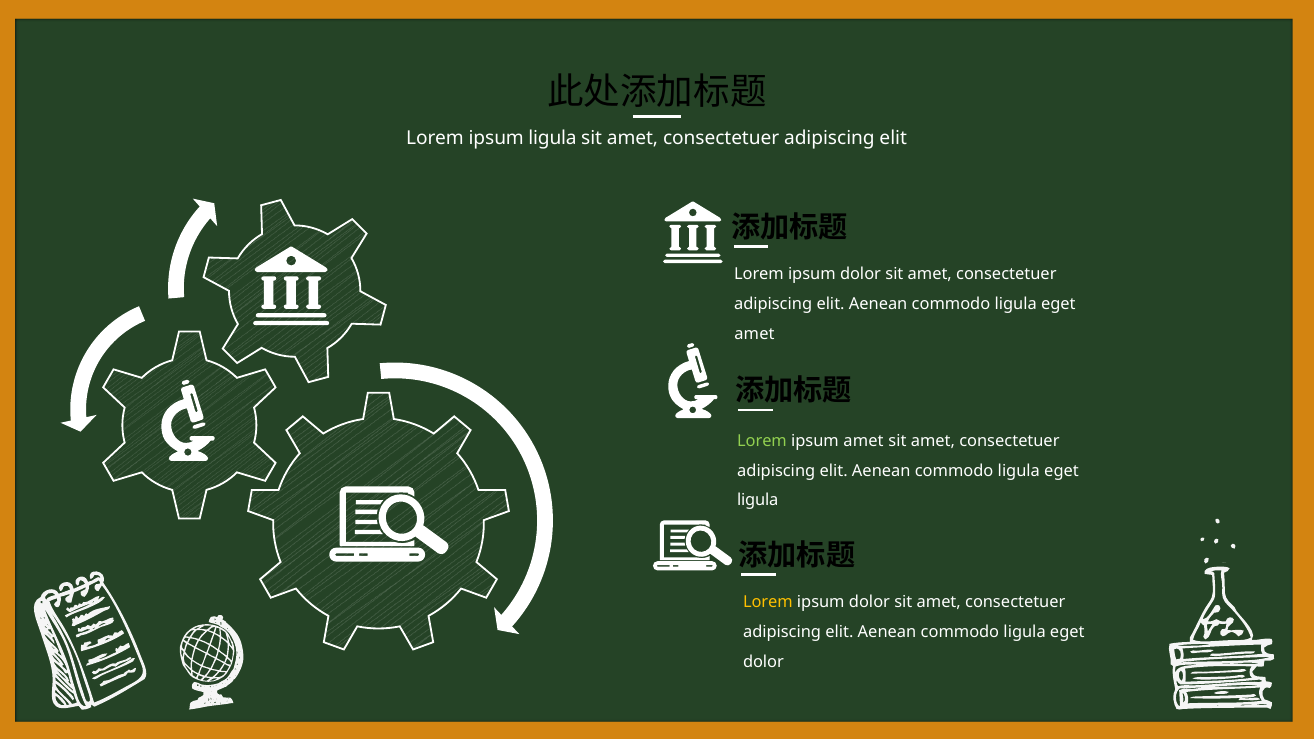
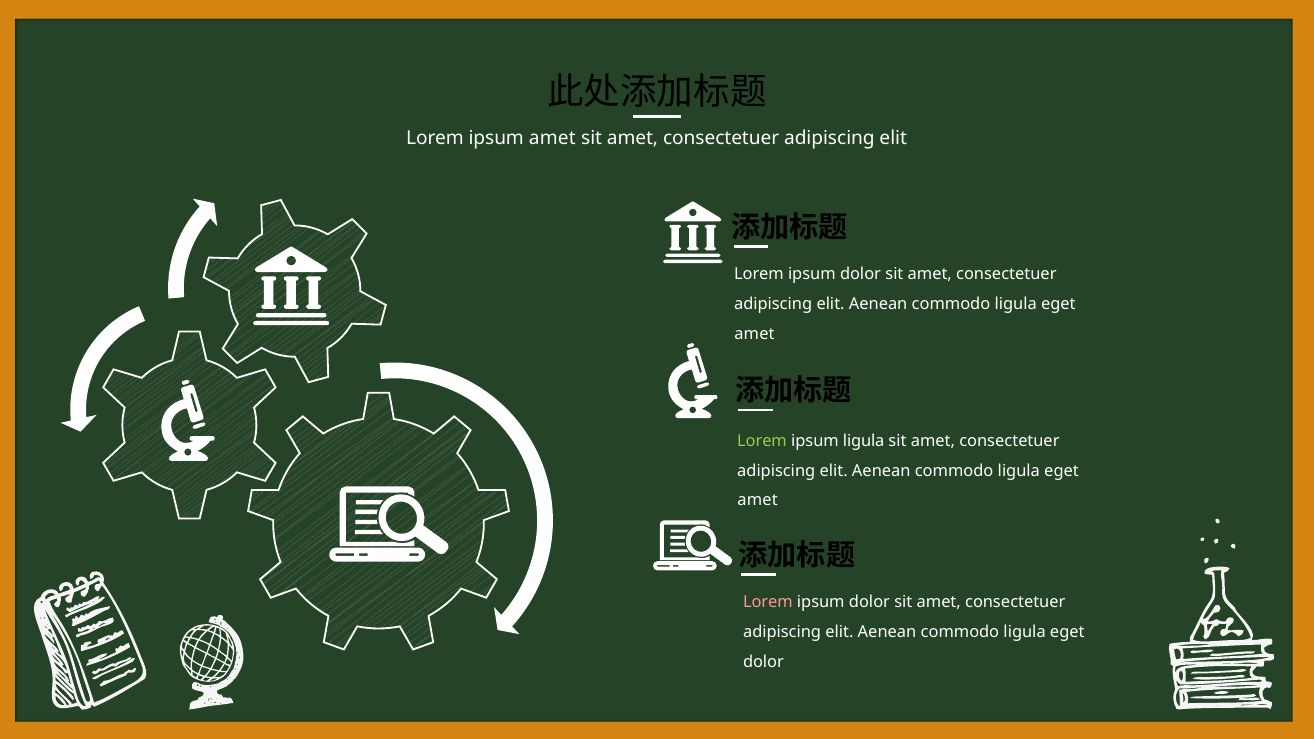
ipsum ligula: ligula -> amet (552, 138)
ipsum amet: amet -> ligula (864, 441)
ligula: ligula -> amet (758, 501)
Lorem colour: yellow -> pink (768, 603)
